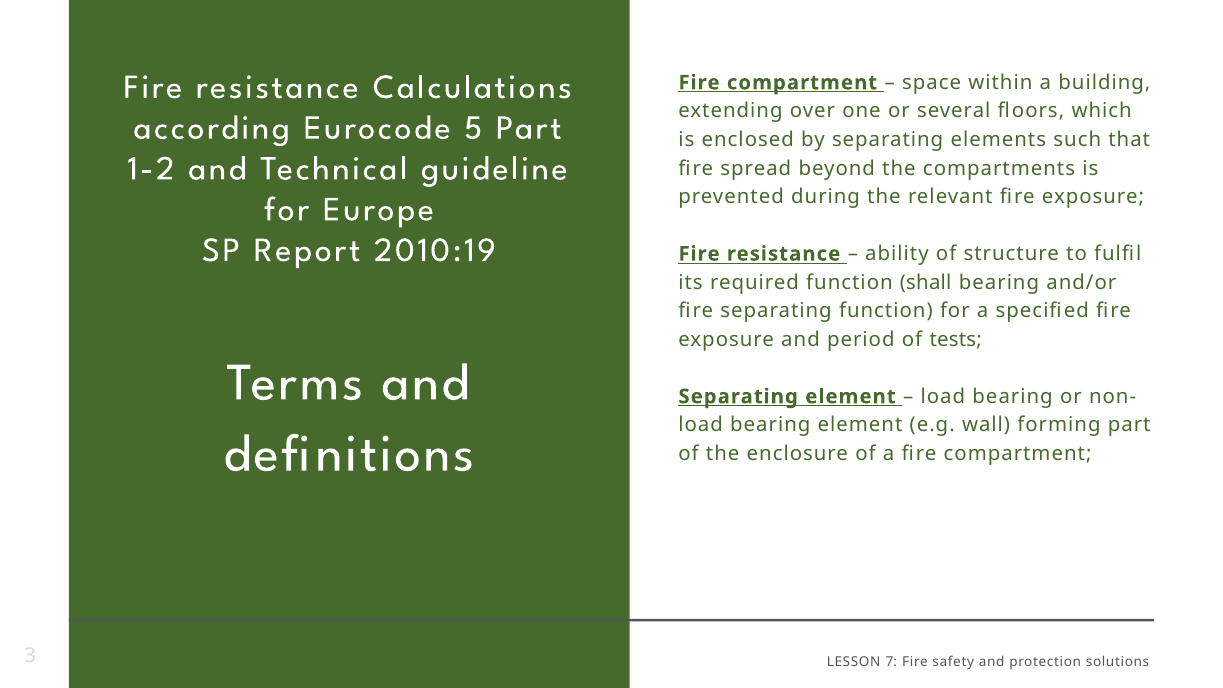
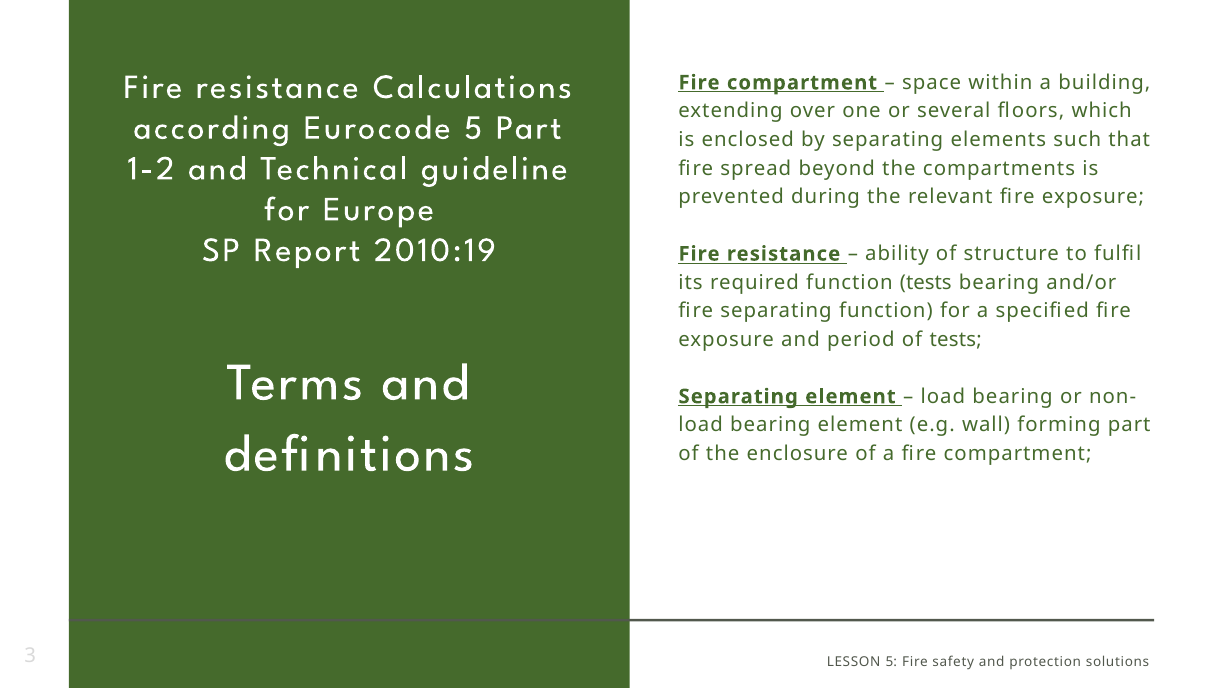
function shall: shall -> tests (926, 282)
LESSON 7: 7 -> 5 (891, 662)
